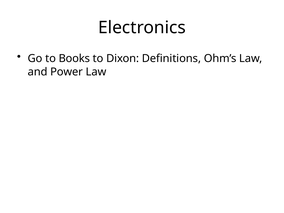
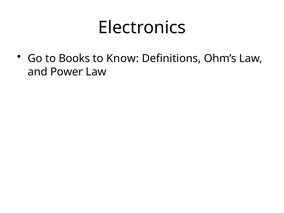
Dixon: Dixon -> Know (123, 59)
